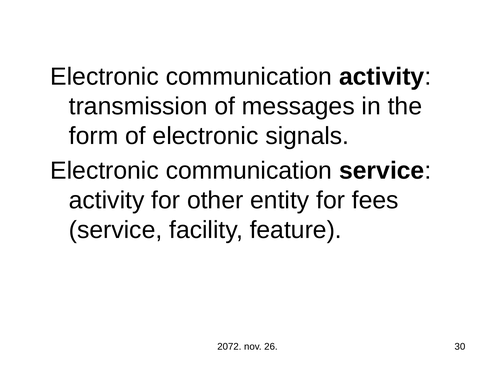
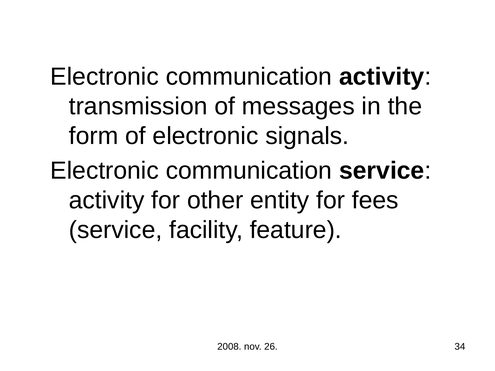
2072: 2072 -> 2008 (229, 347)
30: 30 -> 34 (460, 347)
